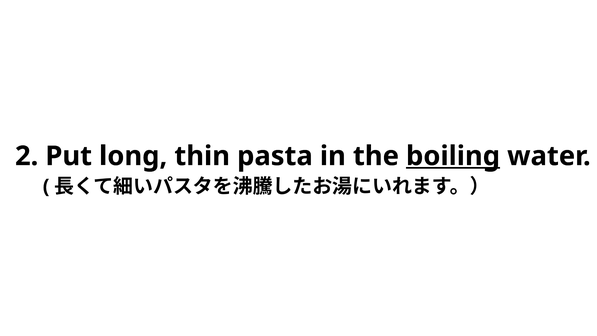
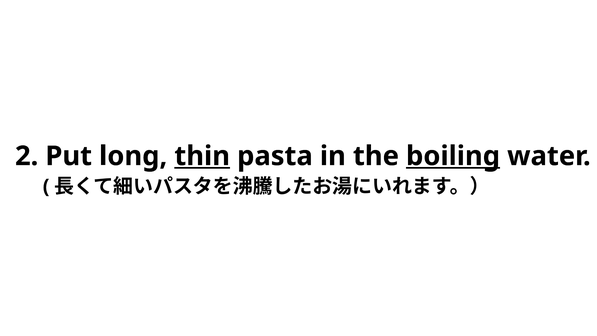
thin underline: none -> present (202, 156)
